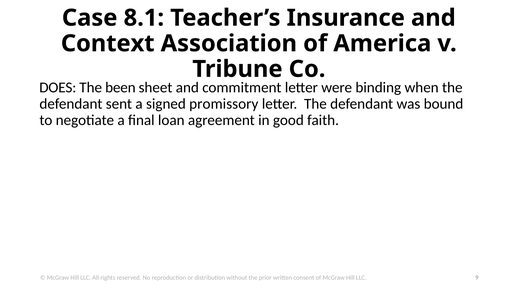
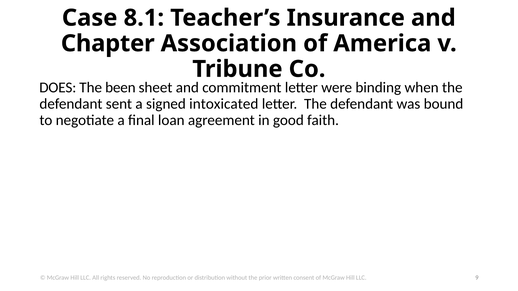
Context: Context -> Chapter (108, 44)
promissory: promissory -> intoxicated (224, 104)
